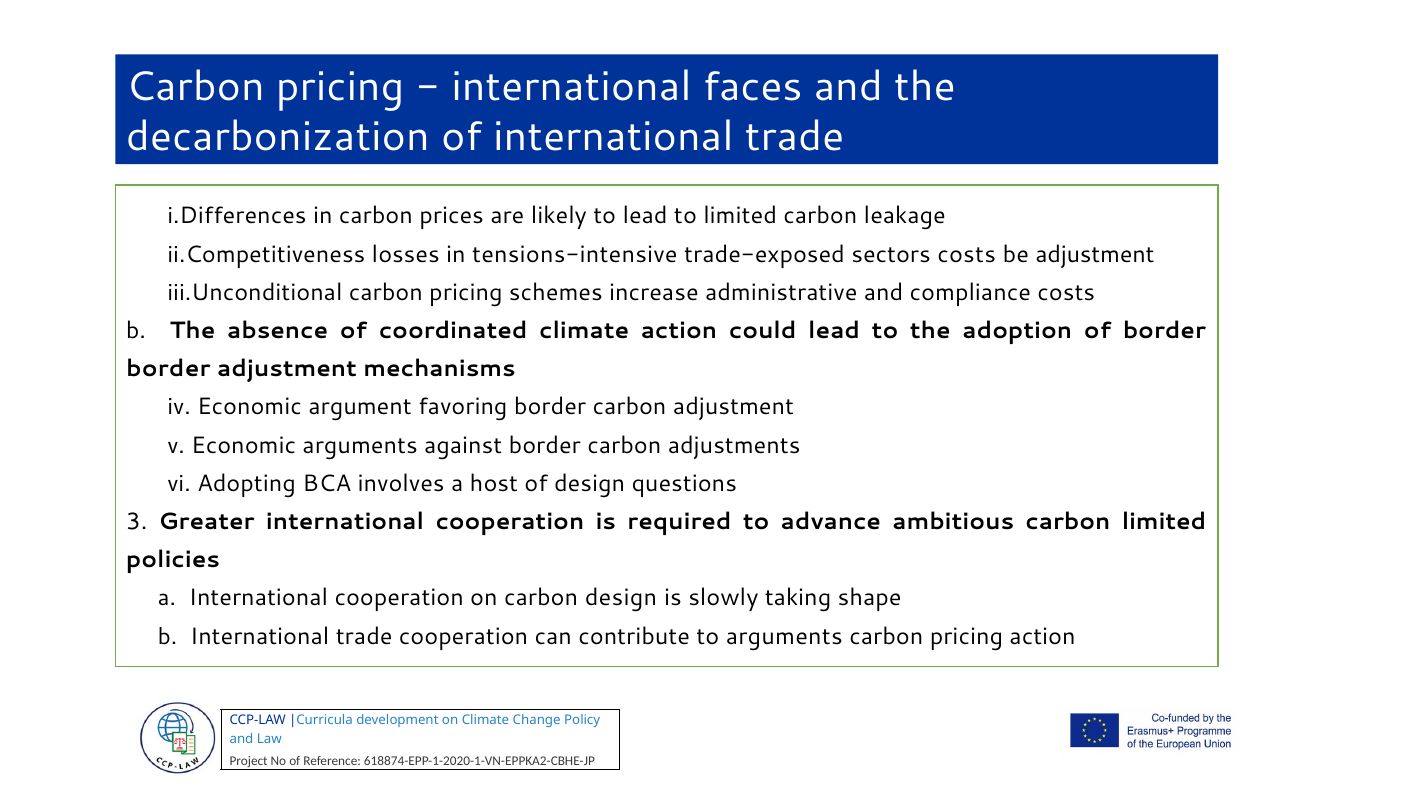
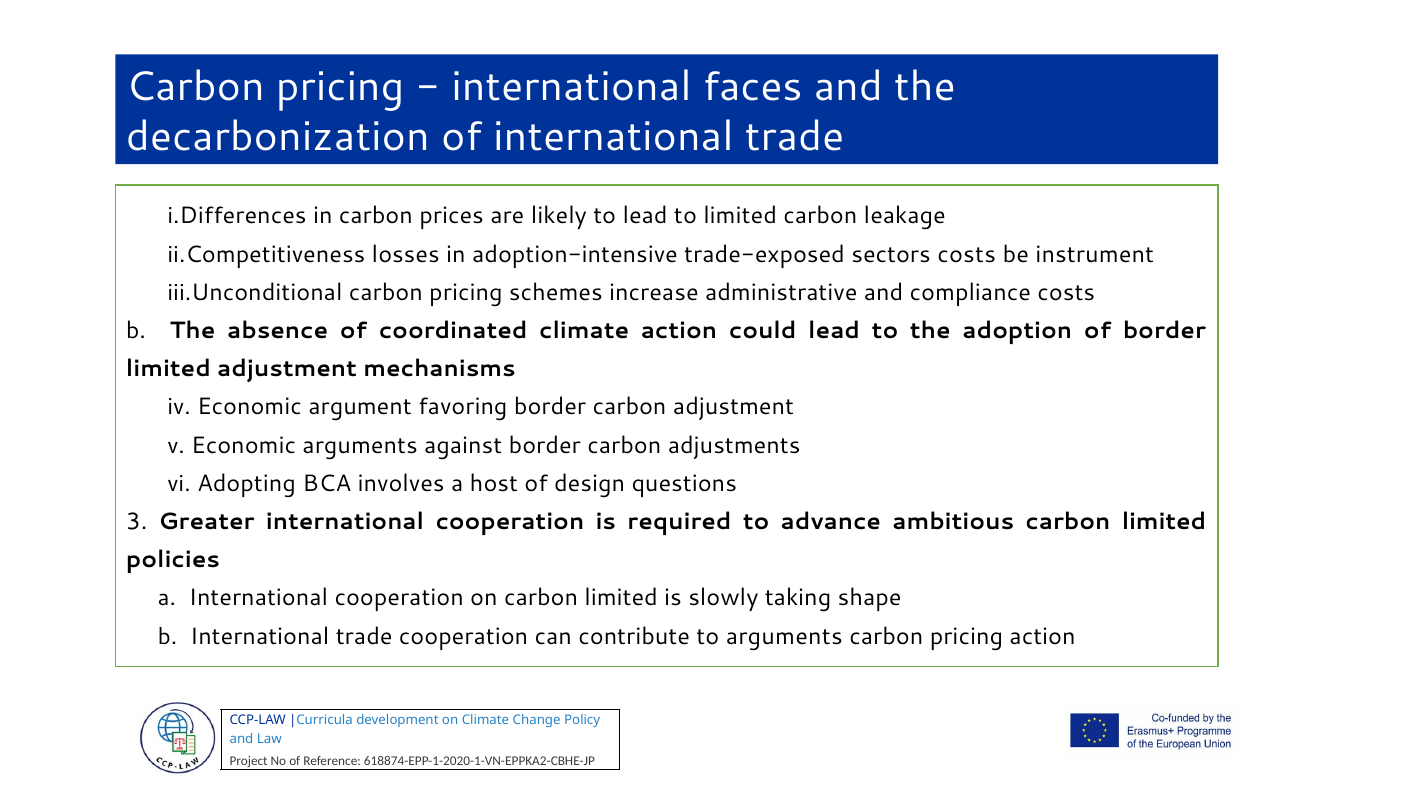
tensions-intensive: tensions-intensive -> adoption-intensive (575, 254)
be adjustment: adjustment -> instrument (1095, 254)
border: border -> limited (168, 369)
on carbon design: design -> limited (621, 598)
